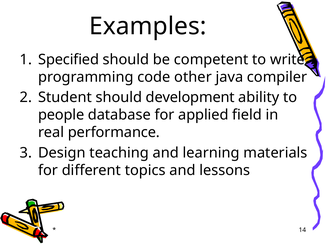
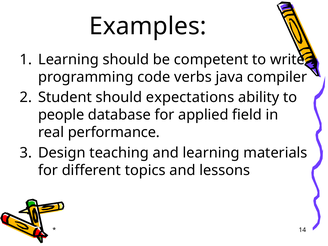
Specified: Specified -> Learning (68, 60)
other: other -> verbs (193, 77)
development: development -> expectations (190, 97)
